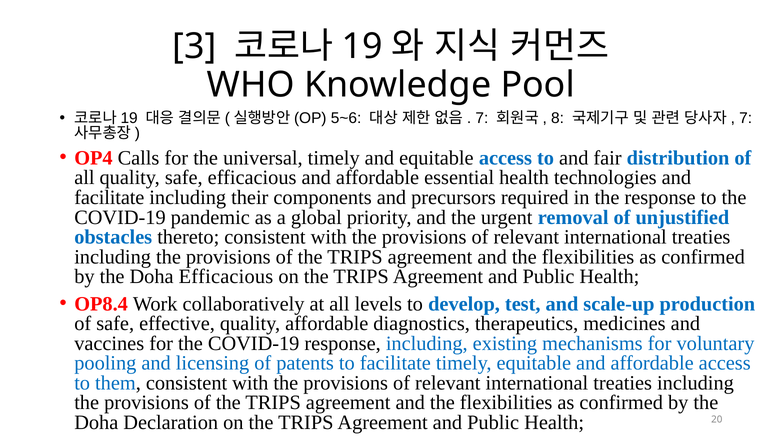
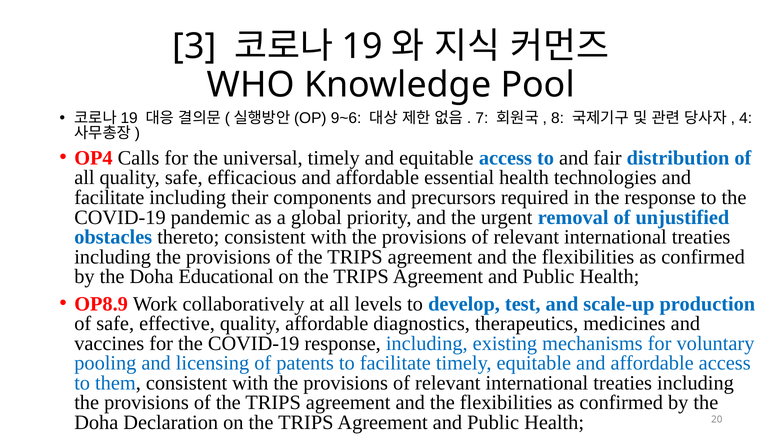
5~6: 5~6 -> 9~6 (346, 118)
7: 7 -> 4 (746, 118)
Doha Efficacious: Efficacious -> Educational (226, 277)
OP8.4: OP8.4 -> OP8.9 (101, 304)
